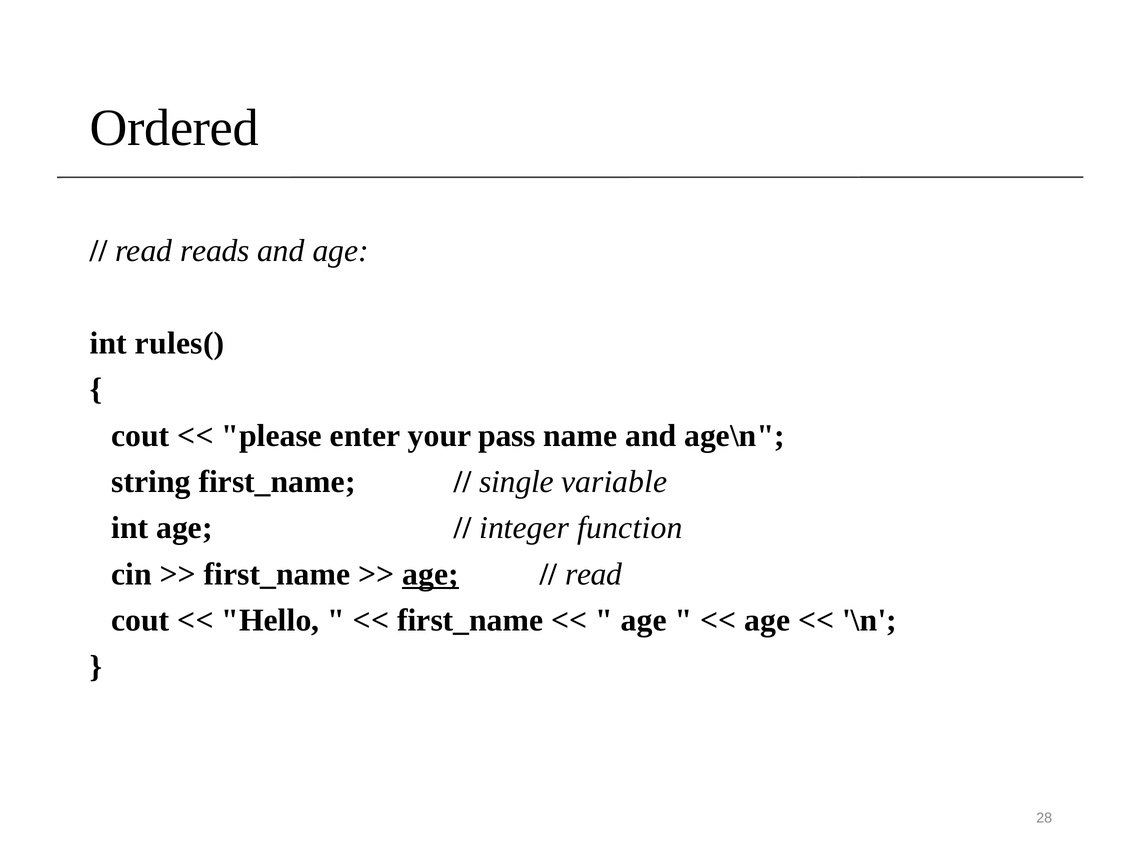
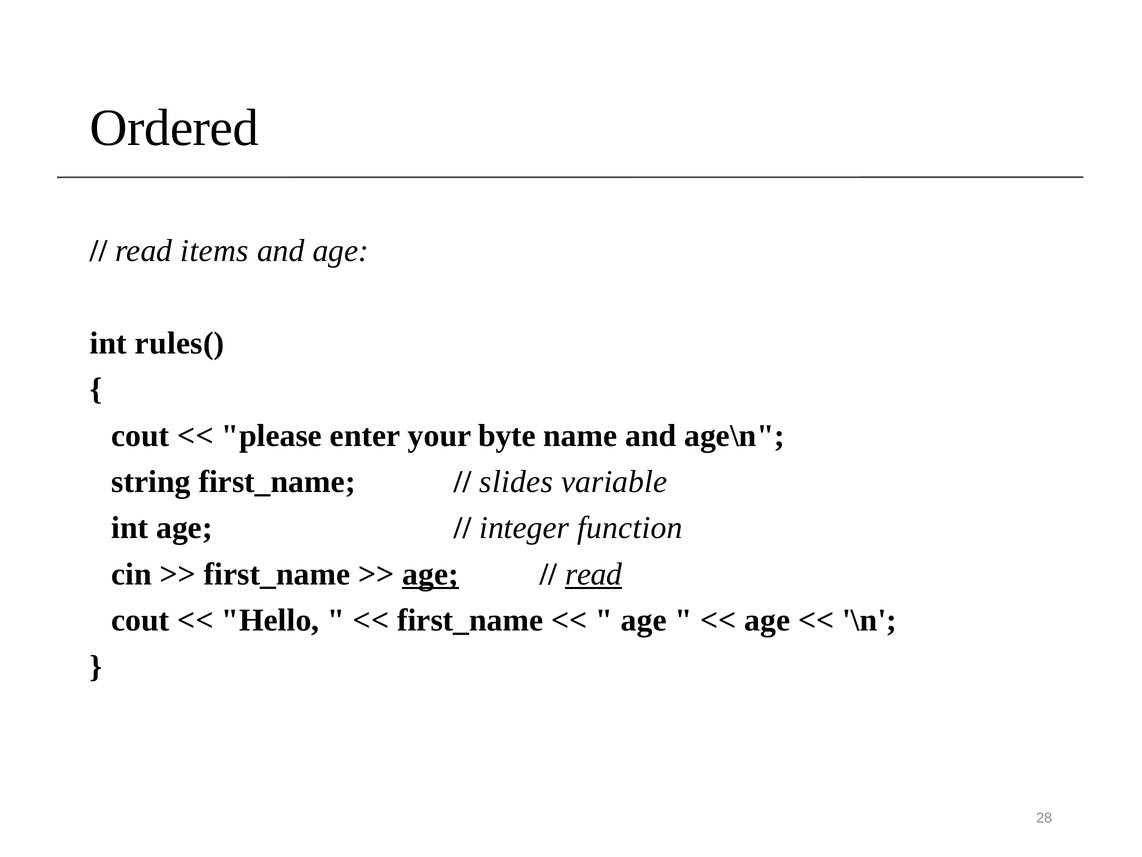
reads: reads -> items (215, 251)
pass: pass -> byte (507, 435)
single: single -> slides (516, 482)
read underline: none -> present (594, 574)
